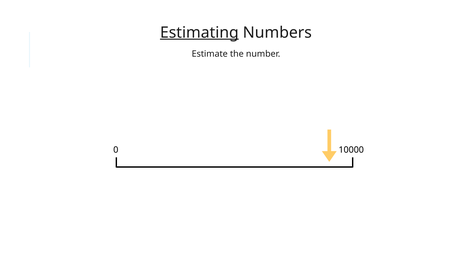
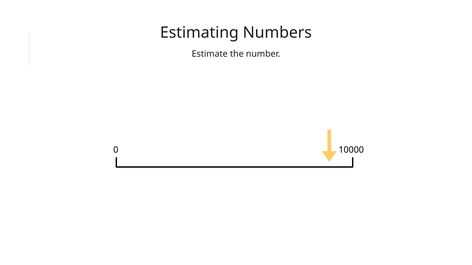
Estimating underline: present -> none (199, 33)
